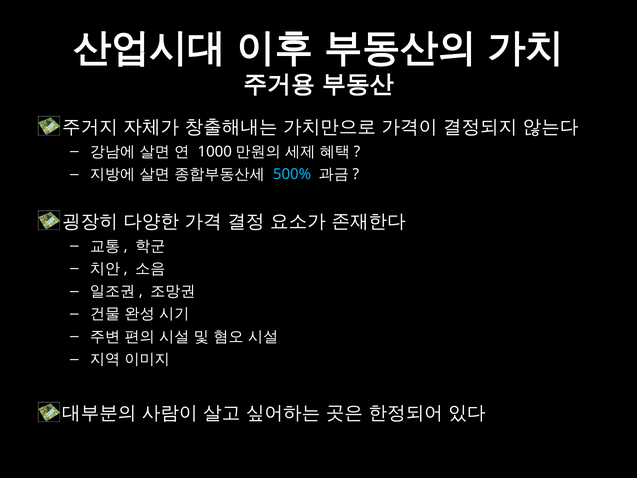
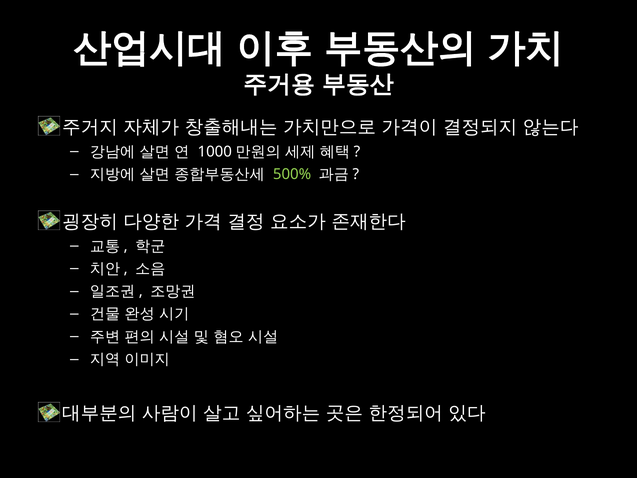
500% colour: light blue -> light green (292, 174)
